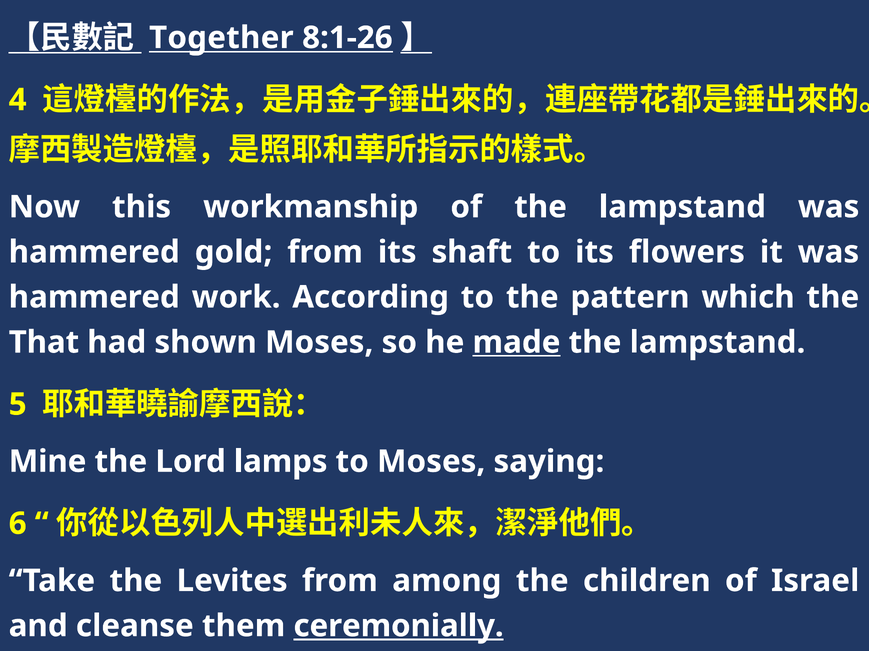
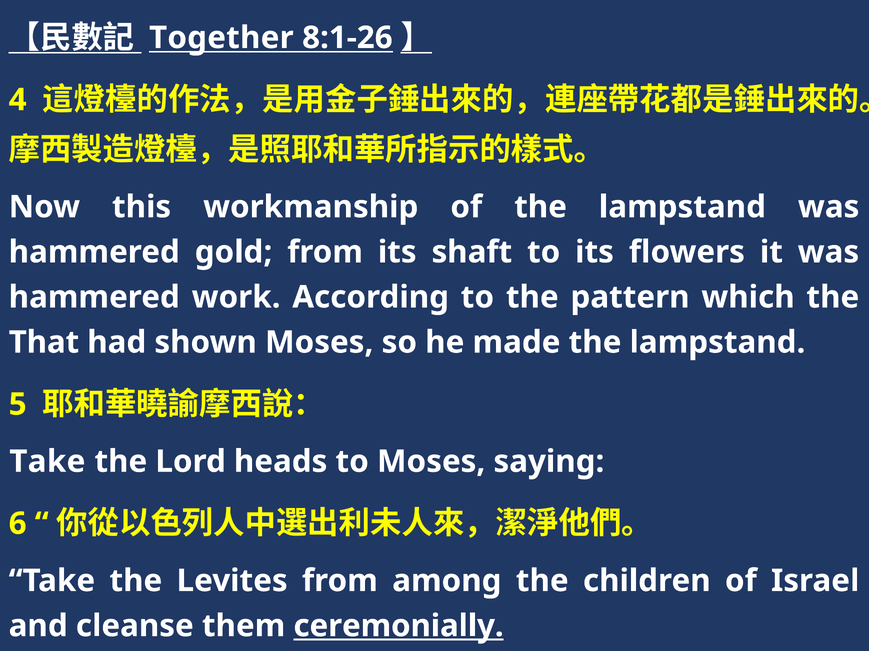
made underline: present -> none (516, 343)
Mine: Mine -> Take (47, 462)
lamps: lamps -> heads (281, 462)
